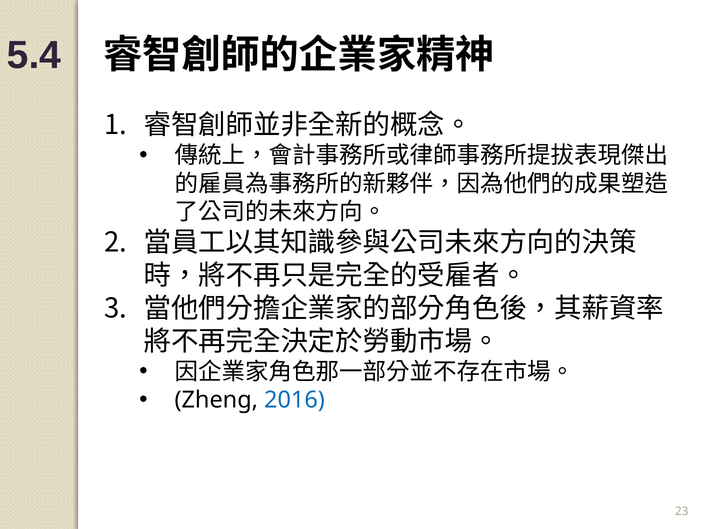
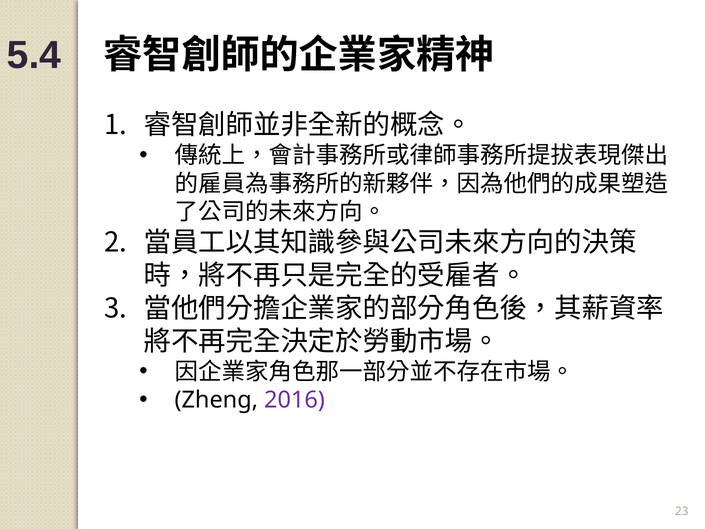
2016 colour: blue -> purple (294, 400)
